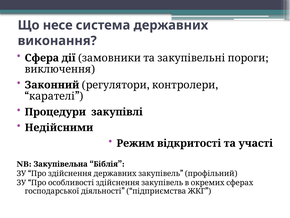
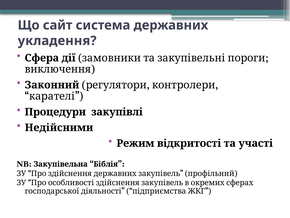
несе: несе -> сайт (58, 25)
виконання: виконання -> укладення (57, 41)
